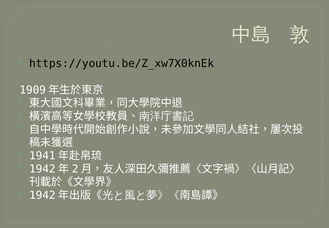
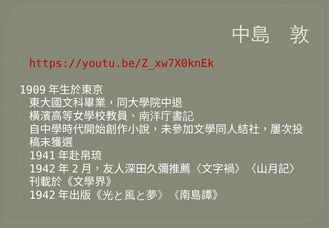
https://youtu.be/Z_xw7X0knEk colour: black -> red (122, 64)
